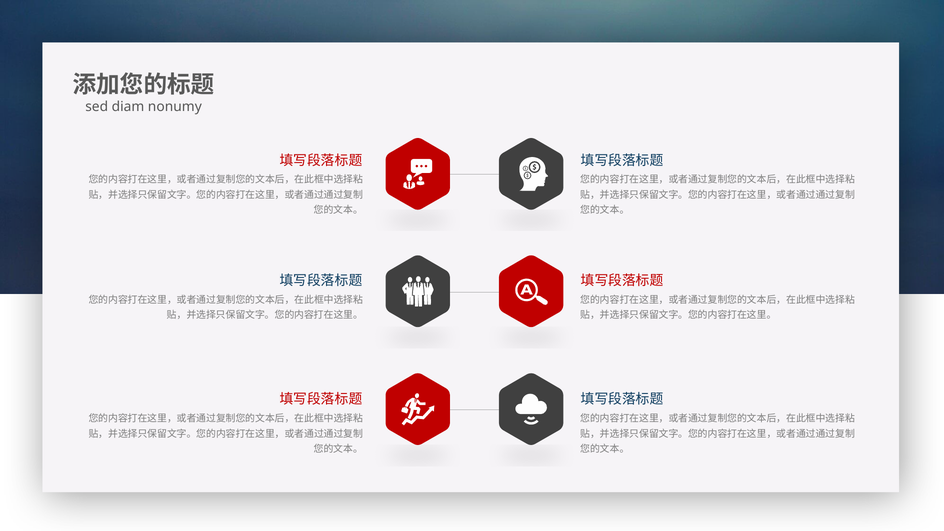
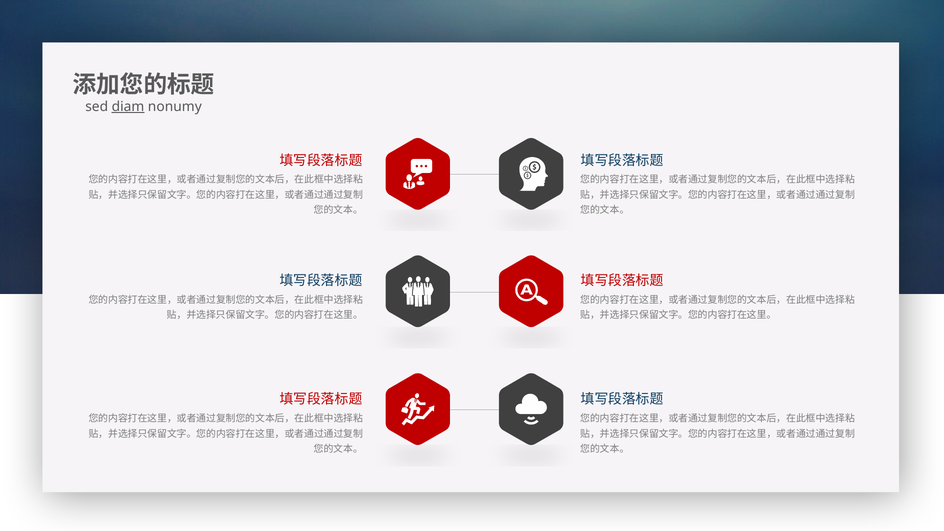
diam underline: none -> present (128, 106)
